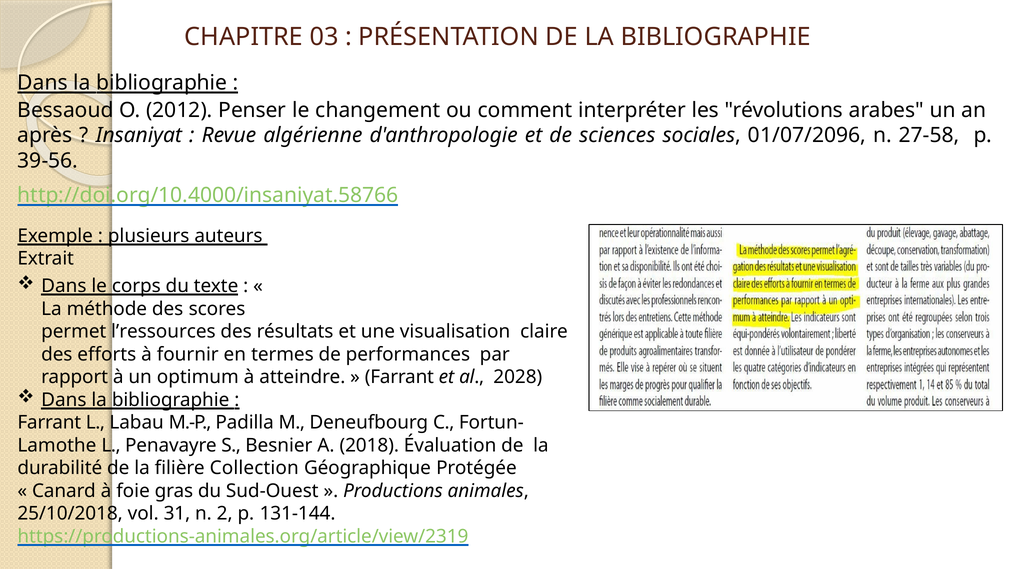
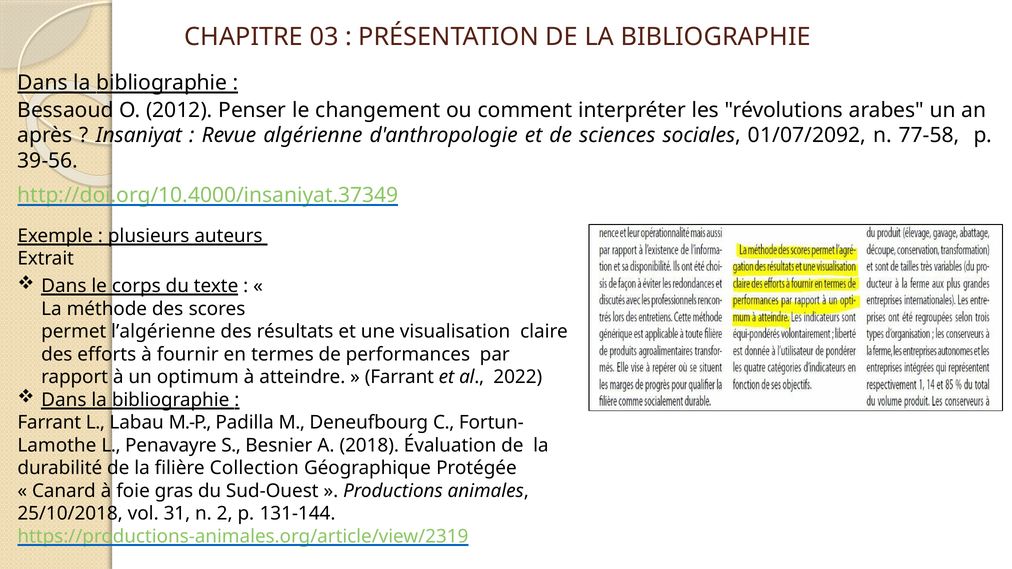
01/07/2096: 01/07/2096 -> 01/07/2092 (807, 135)
27-58: 27-58 -> 77-58 (929, 135)
http://doi.org/10.4000/insaniyat.58766: http://doi.org/10.4000/insaniyat.58766 -> http://doi.org/10.4000/insaniyat.37349 (208, 196)
l’ressources: l’ressources -> l’algérienne (163, 332)
2028: 2028 -> 2022 (518, 377)
